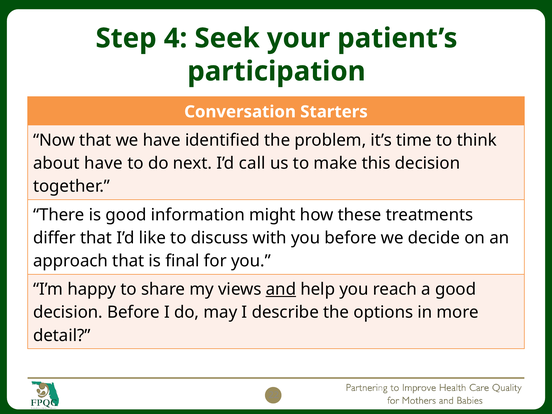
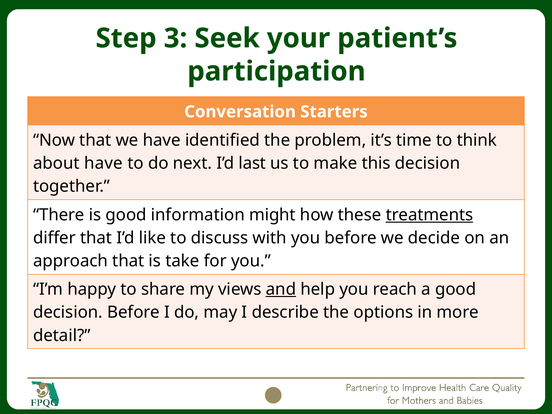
4: 4 -> 3 (176, 38)
call: call -> last (252, 163)
treatments underline: none -> present (429, 215)
final: final -> take (182, 261)
